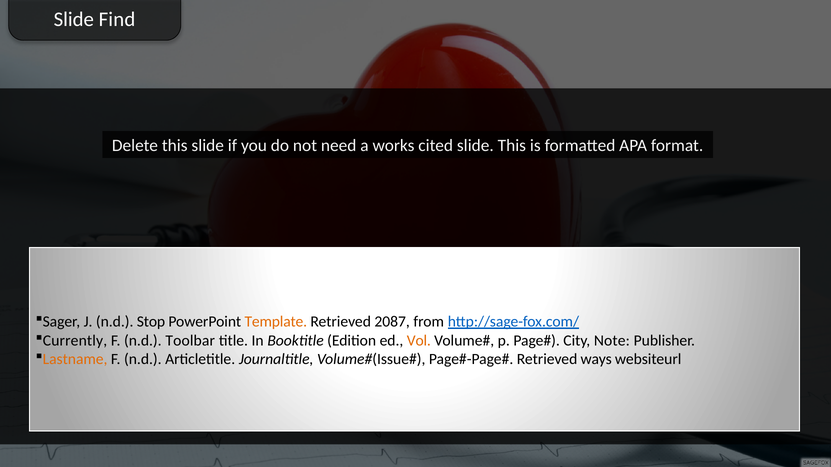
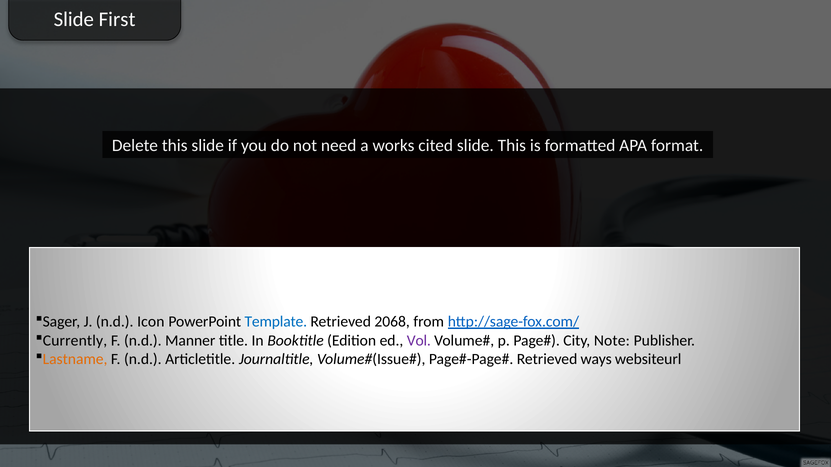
Find: Find -> First (117, 20)
Stop: Stop -> Icon (151, 322)
Template colour: orange -> blue (276, 322)
2087: 2087 -> 2068 (392, 322)
Toolbar: Toolbar -> Manner (190, 341)
Vol colour: orange -> purple (419, 341)
